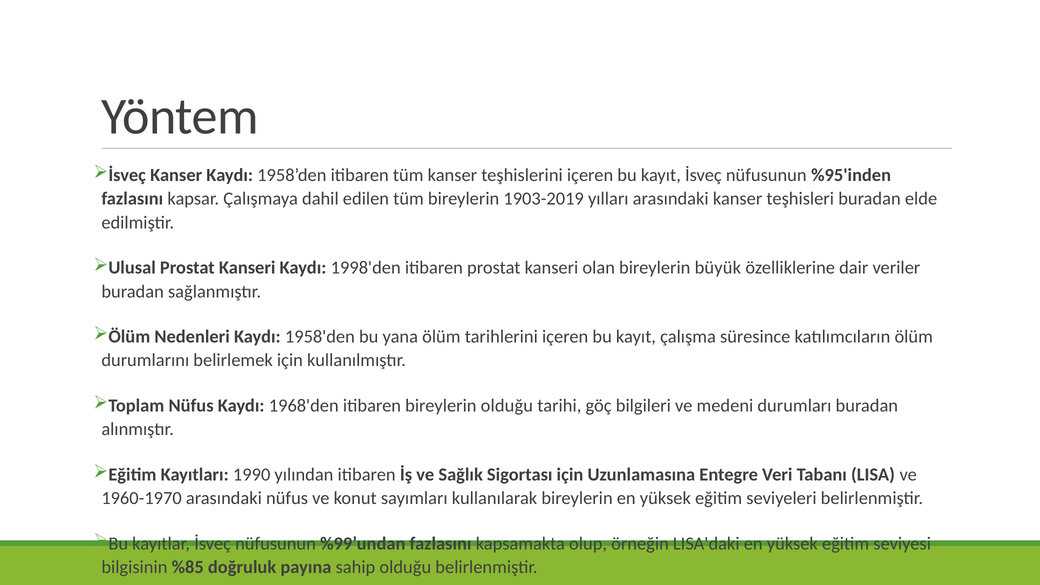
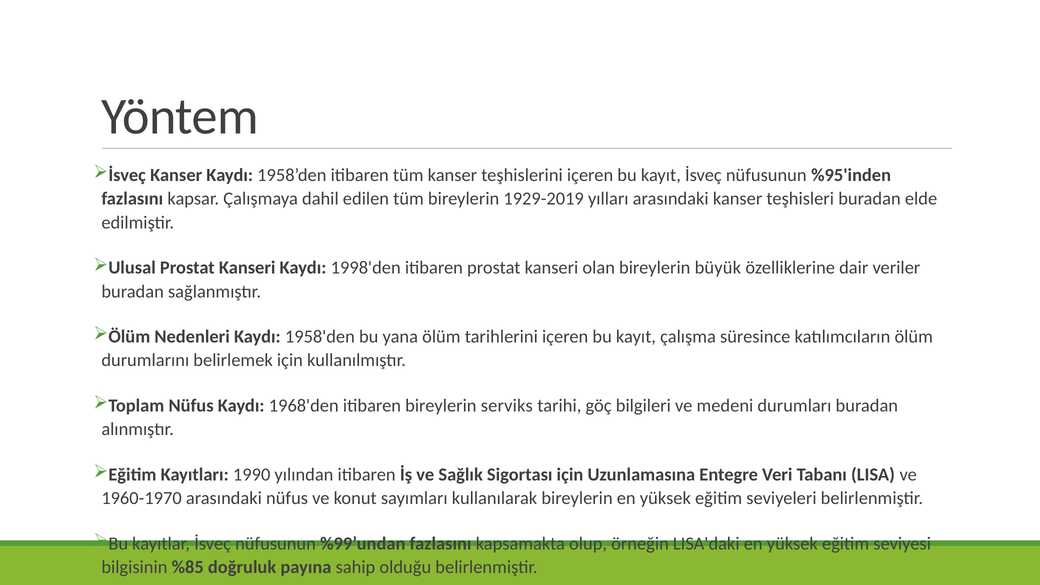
1903-2019: 1903-2019 -> 1929-2019 (544, 199)
bireylerin olduğu: olduğu -> serviks (507, 406)
